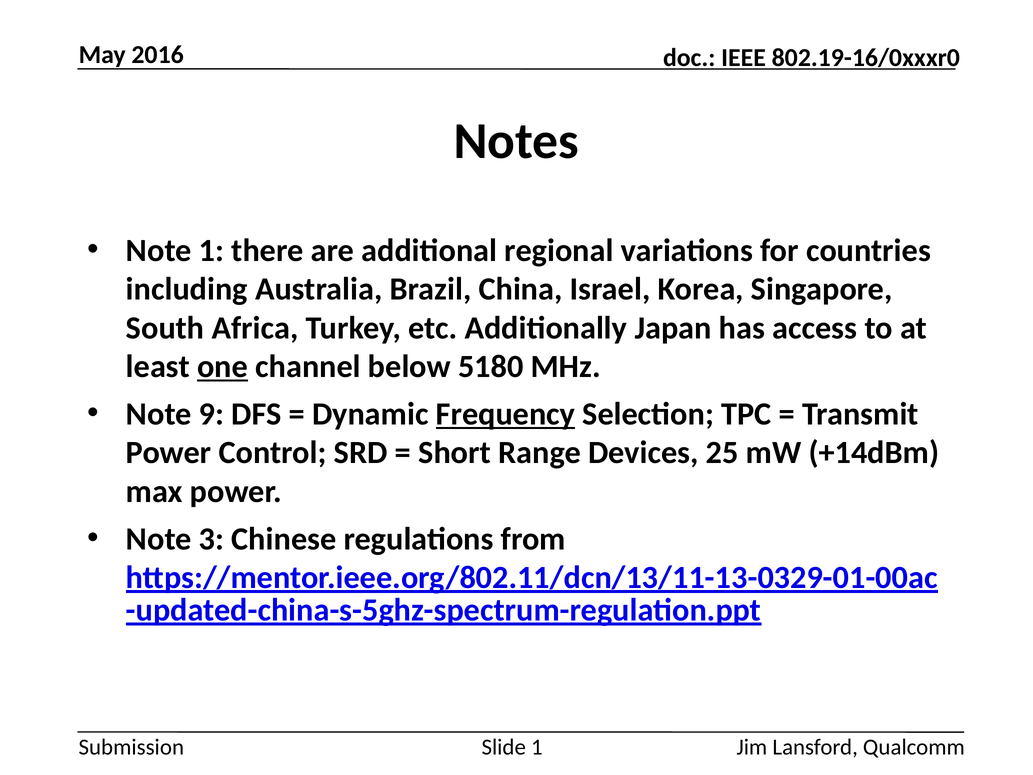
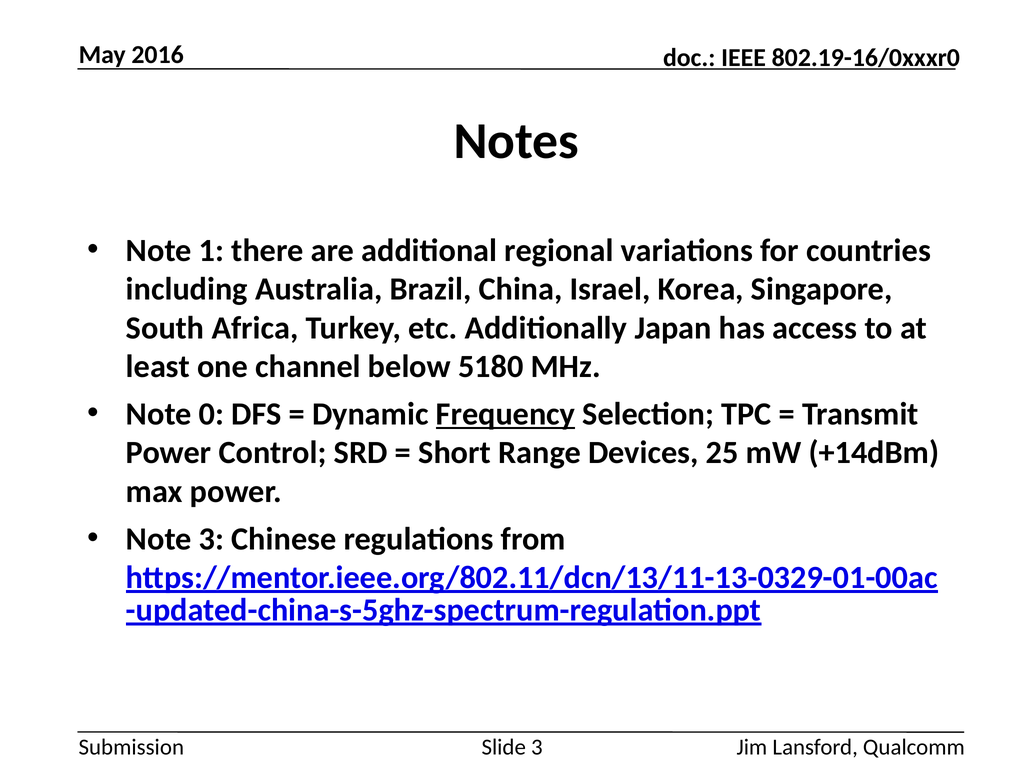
one underline: present -> none (222, 367)
9: 9 -> 0 (212, 414)
Slide 1: 1 -> 3 (537, 747)
